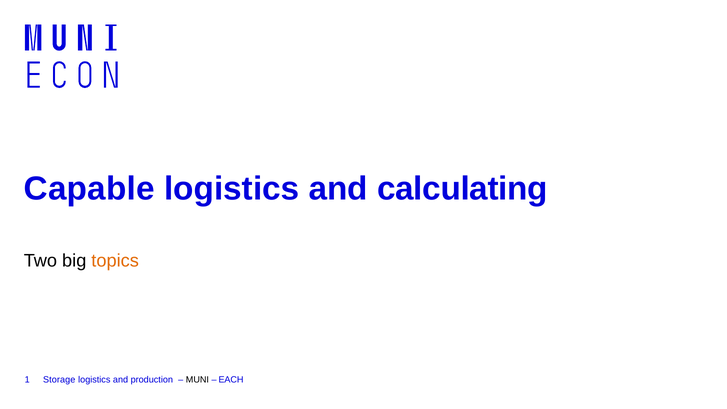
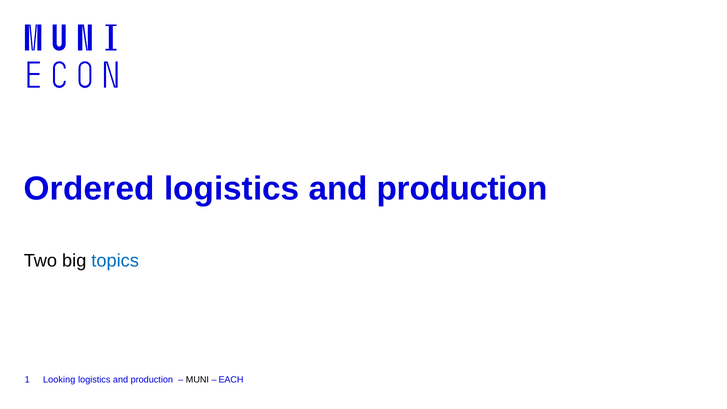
Capable: Capable -> Ordered (89, 189)
calculating: calculating -> production (462, 189)
topics colour: orange -> blue (115, 261)
Storage: Storage -> Looking (59, 379)
